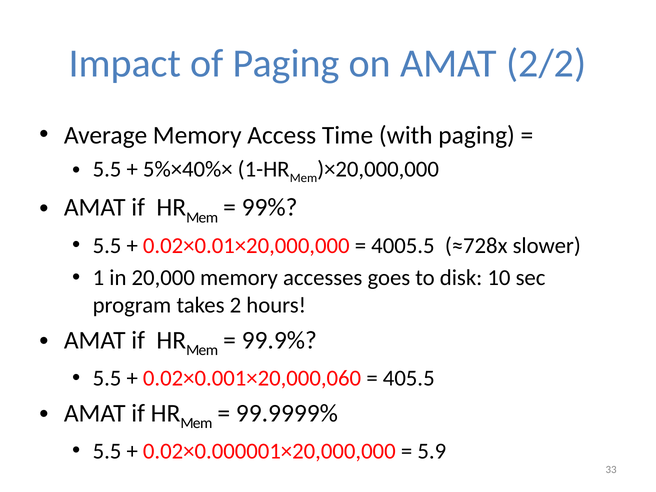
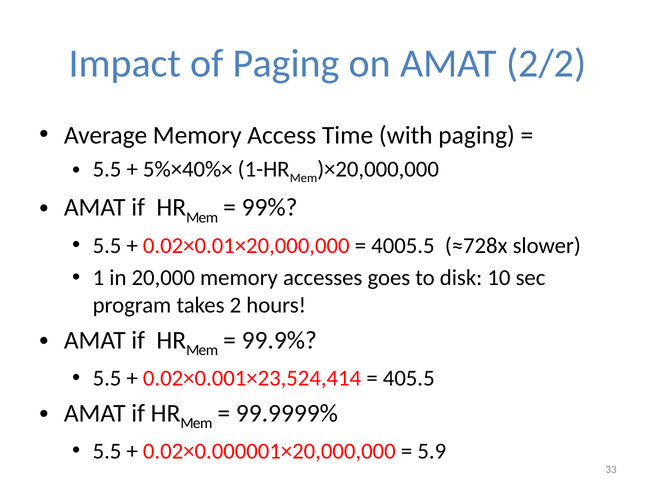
0.02×0.001×20,000,060: 0.02×0.001×20,000,060 -> 0.02×0.001×23,524,414 (252, 378)
